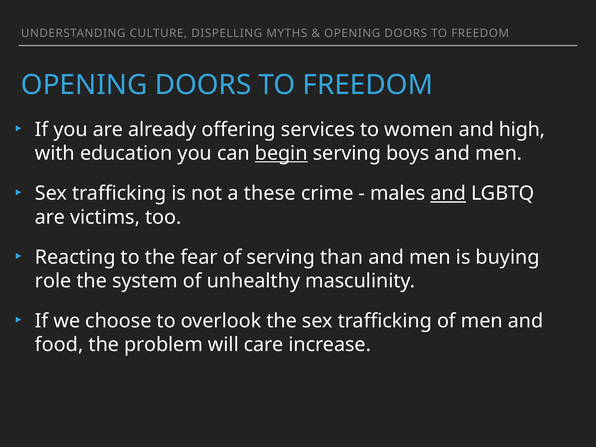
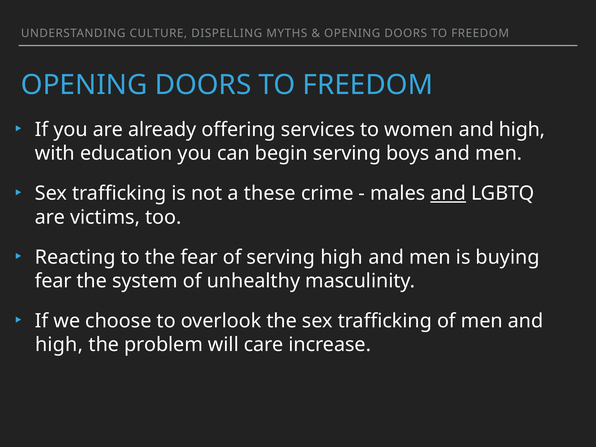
begin underline: present -> none (281, 153)
serving than: than -> high (342, 257)
role: role -> fear (53, 281)
food: food -> high (59, 345)
